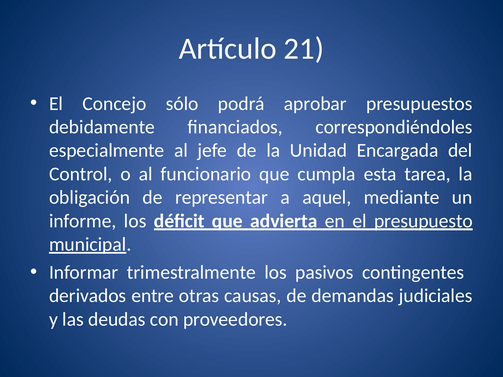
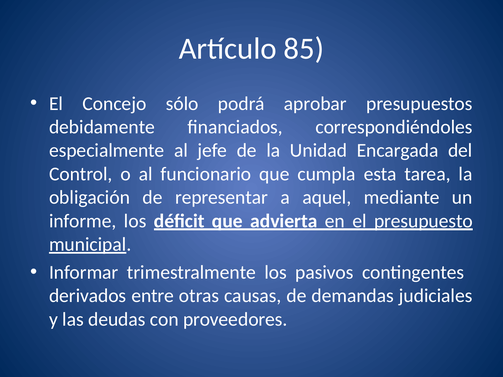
21: 21 -> 85 (304, 49)
